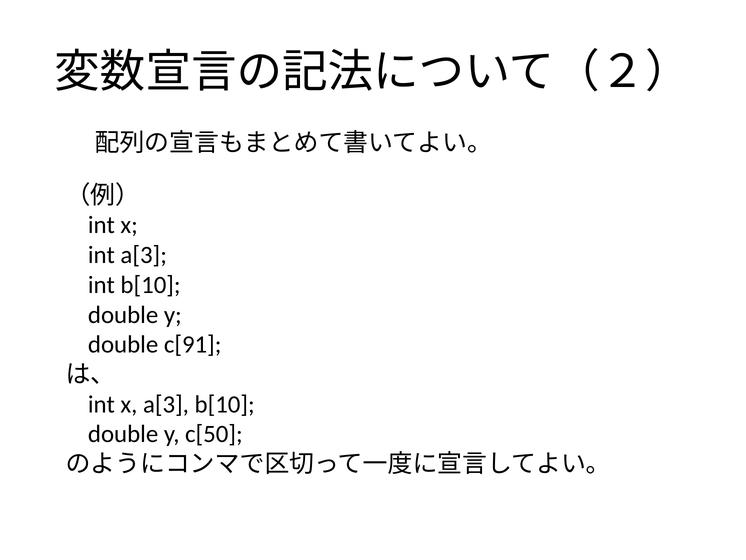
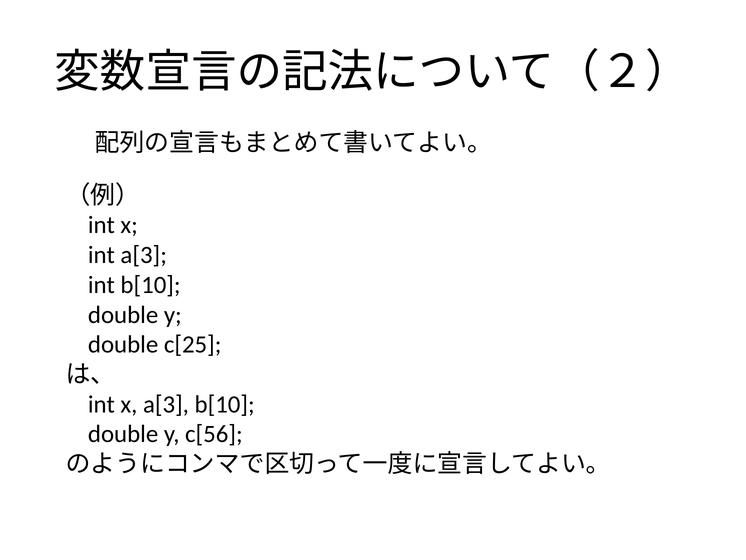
c[91: c[91 -> c[25 (193, 344)
c[50: c[50 -> c[56 (214, 434)
